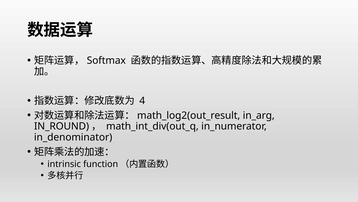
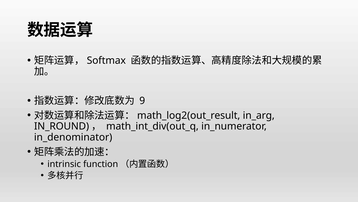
4: 4 -> 9 (142, 100)
